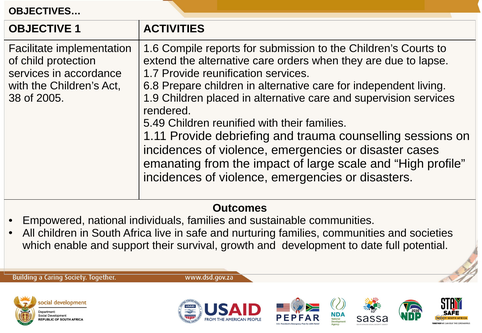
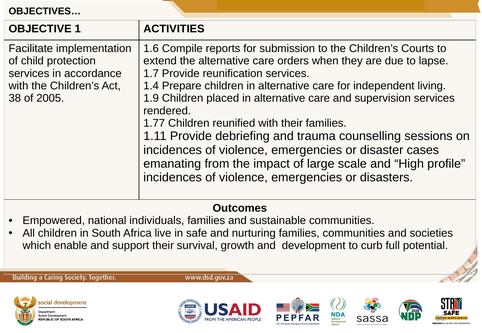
6.8: 6.8 -> 1.4 (151, 86)
5.49: 5.49 -> 1.77 (154, 123)
date: date -> curb (372, 246)
